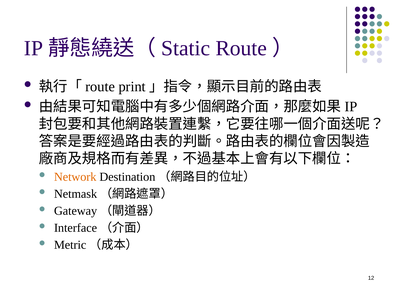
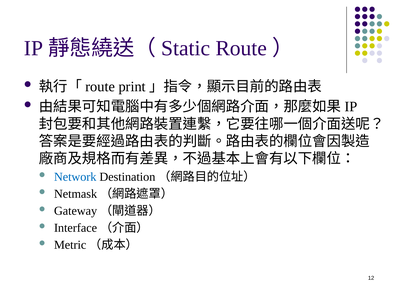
Network colour: orange -> blue (75, 176)
